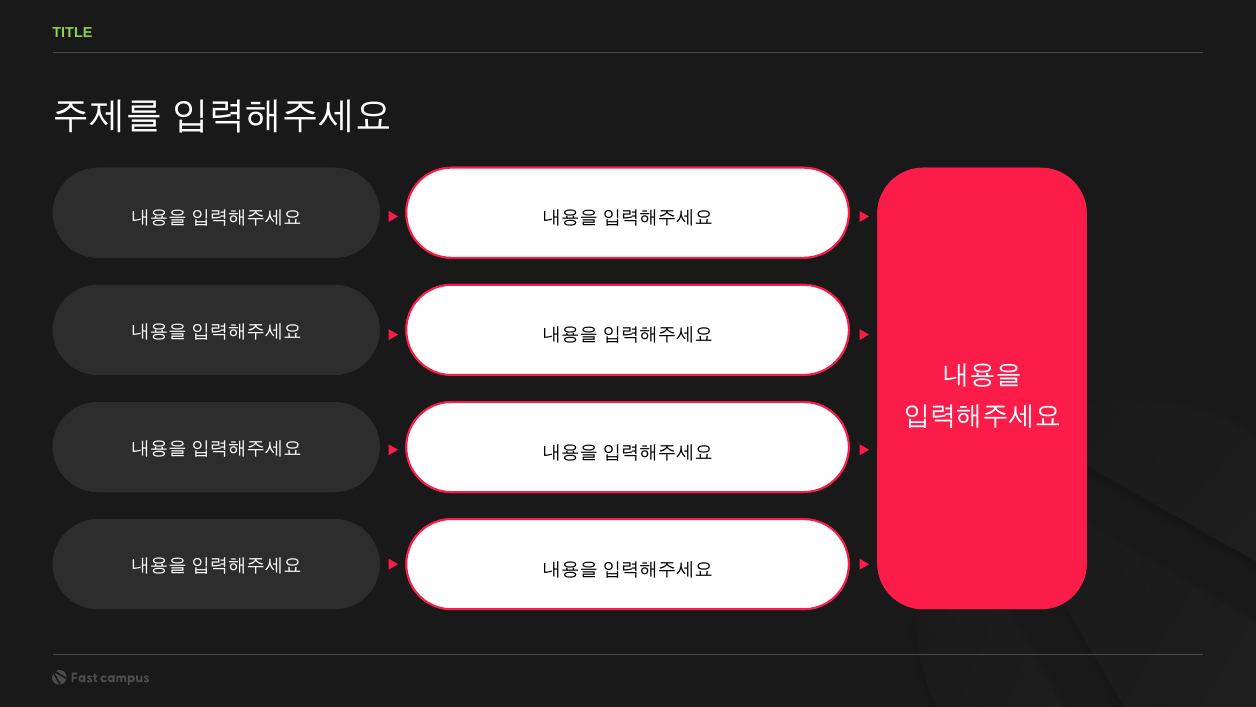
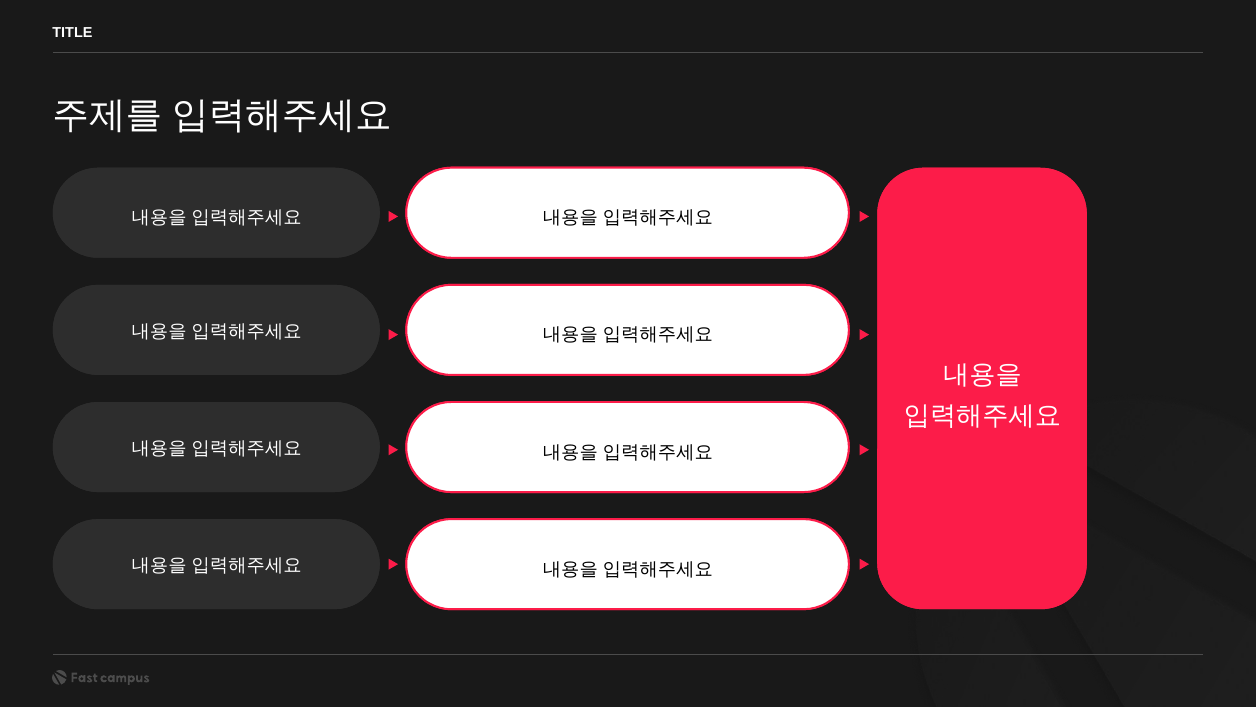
TITLE colour: light green -> white (72, 33)
